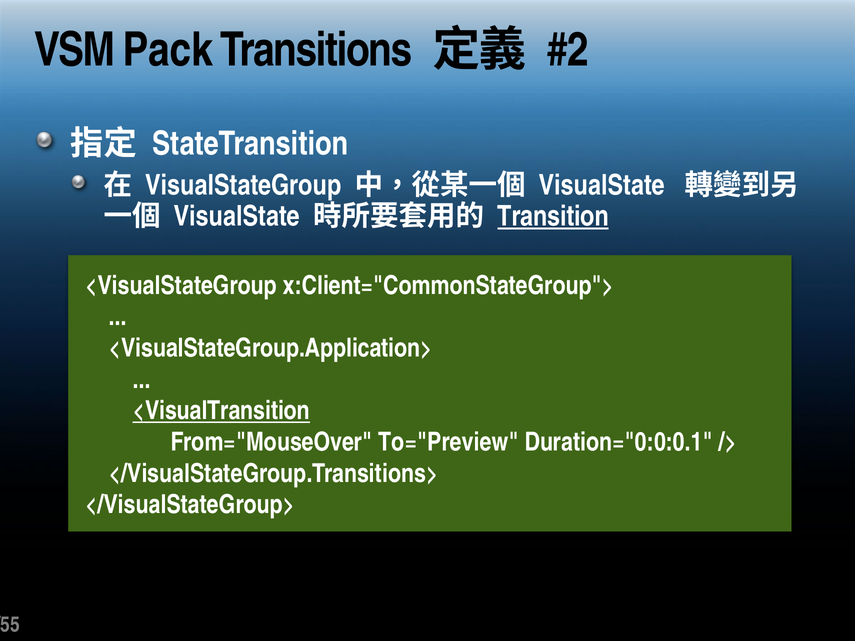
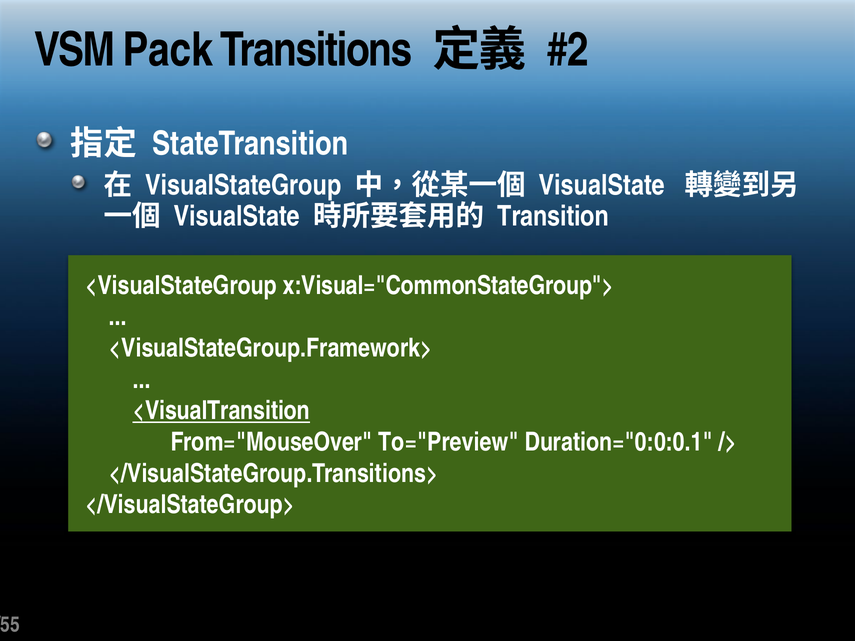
Transition underline: present -> none (553, 216)
x:Client="CommonStateGroup">: x:Client="CommonStateGroup"> -> x:Visual="CommonStateGroup"> (449, 286)
<VisualStateGroup.Application>: <VisualStateGroup.Application> -> <VisualStateGroup.Framework> (271, 348)
